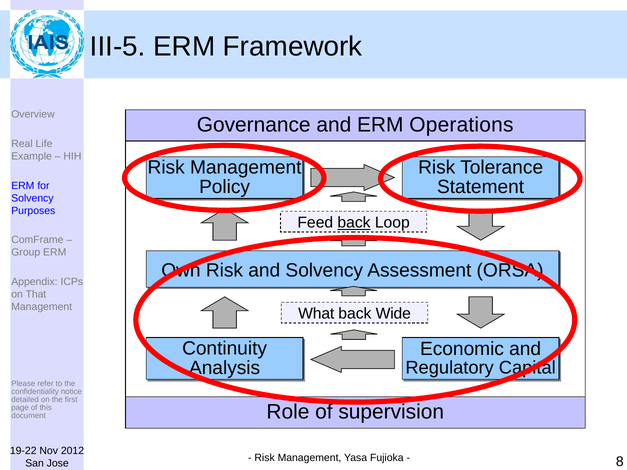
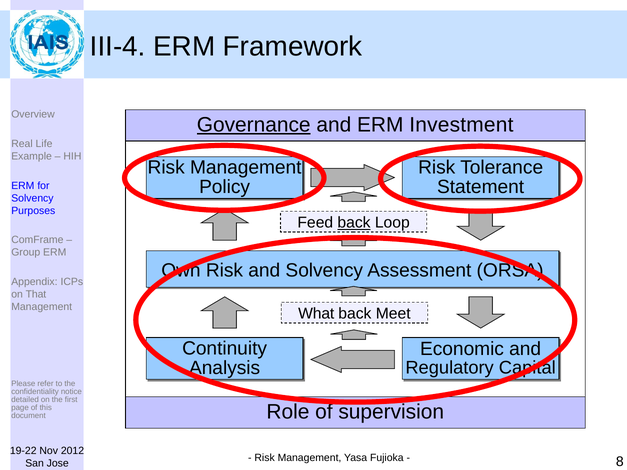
III-5: III-5 -> III-4 (118, 46)
Governance underline: none -> present (254, 125)
Operations: Operations -> Investment (461, 125)
Wide: Wide -> Meet (393, 314)
